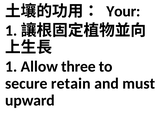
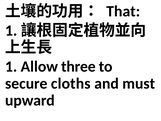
Your: Your -> That (123, 11)
retain: retain -> cloths (71, 83)
